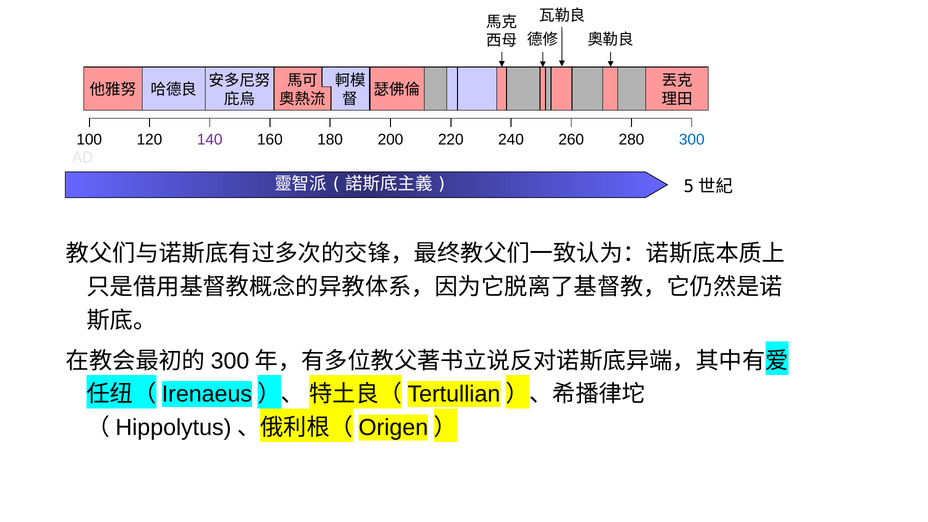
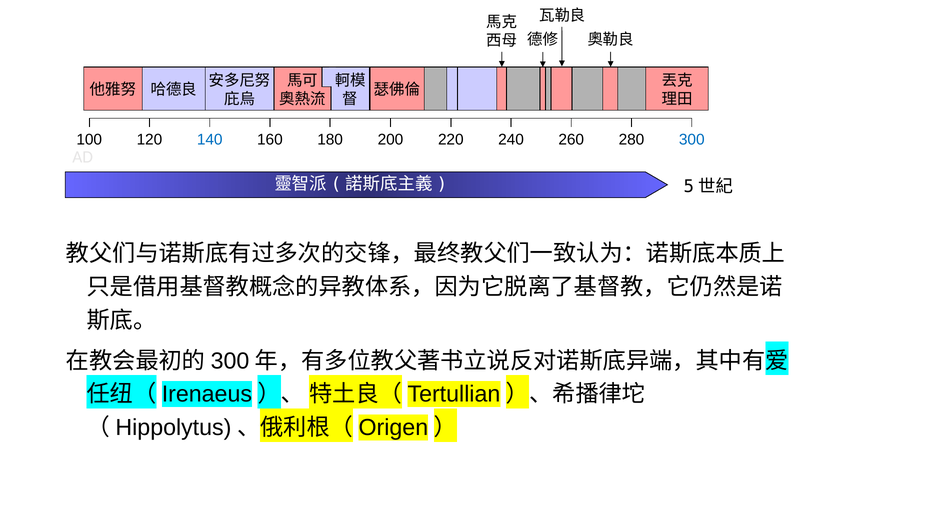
140 colour: purple -> blue (210, 140)
